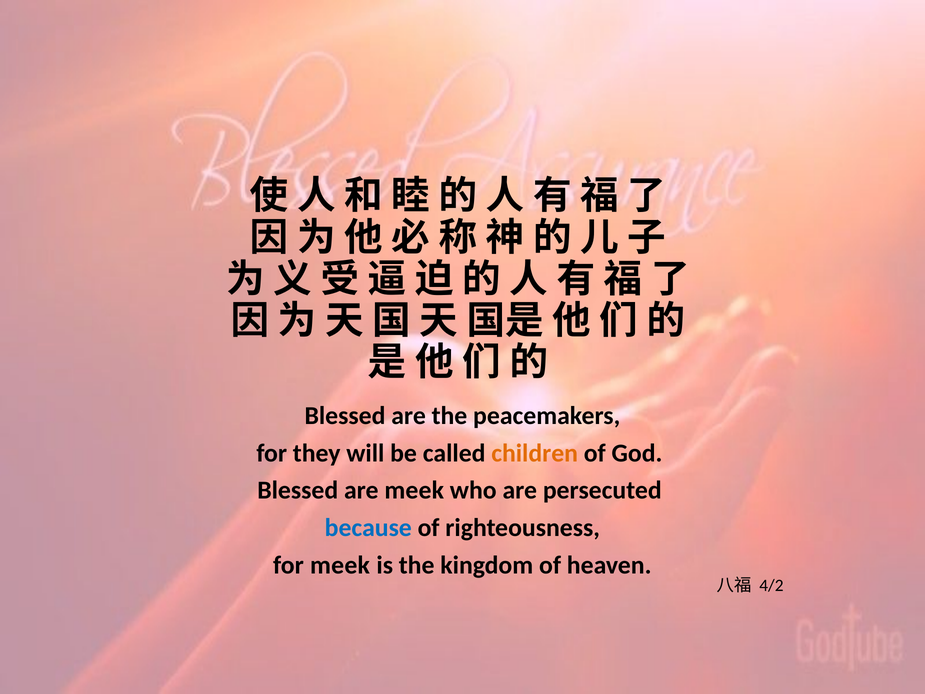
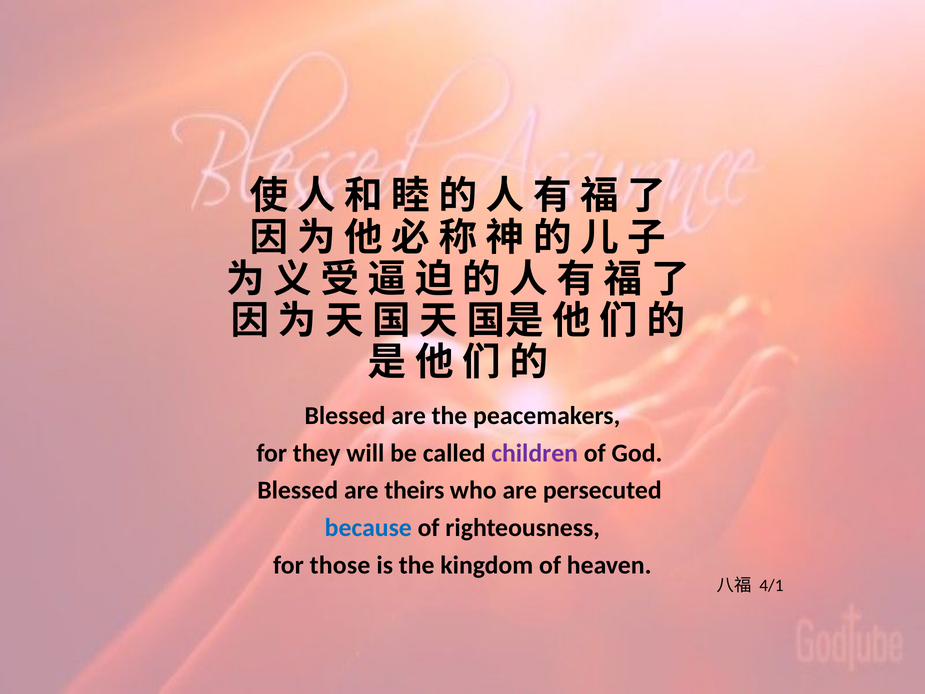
children colour: orange -> purple (535, 453)
are meek: meek -> theirs (414, 490)
for meek: meek -> those (340, 565)
4/2: 4/2 -> 4/1 (771, 586)
